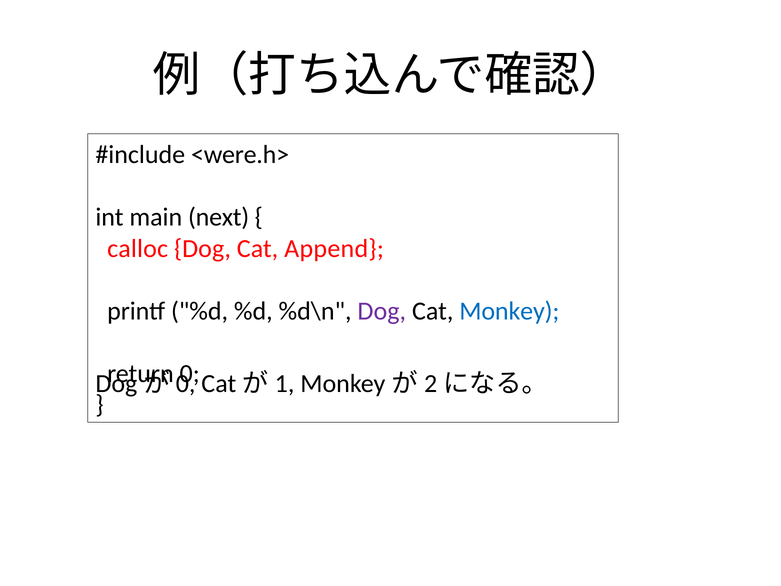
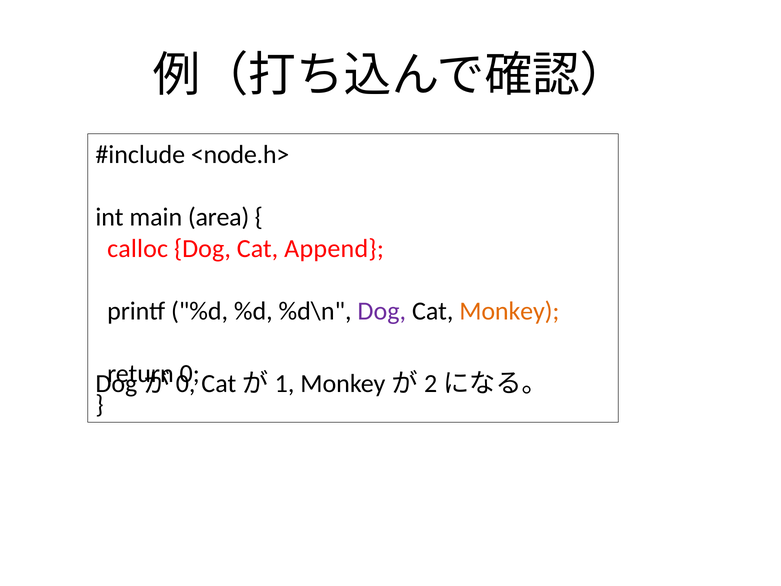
<were.h>: <were.h> -> <node.h> (240, 155)
next: next -> area (219, 217)
Monkey colour: blue -> orange (509, 311)
